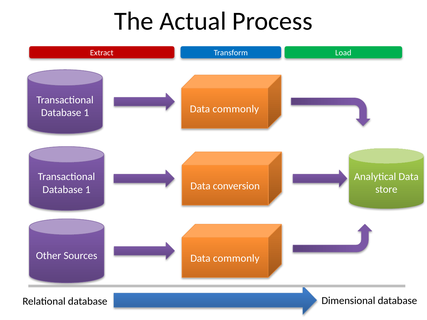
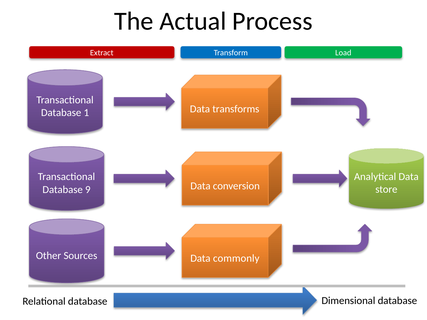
commonly: commonly -> transforms (236, 109)
1: 1 -> 9 (88, 190)
